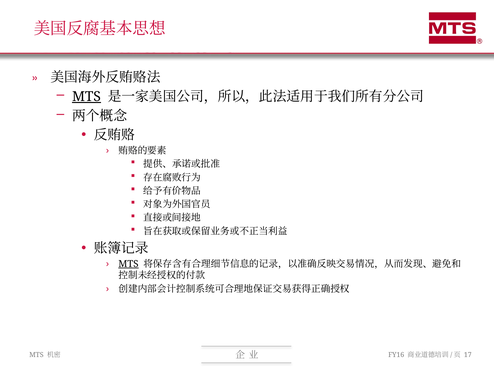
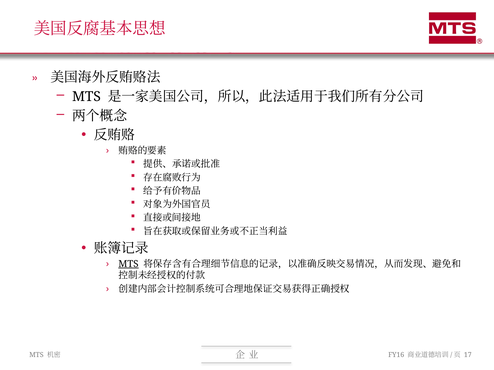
MTS underline: present -> none (86, 97)
